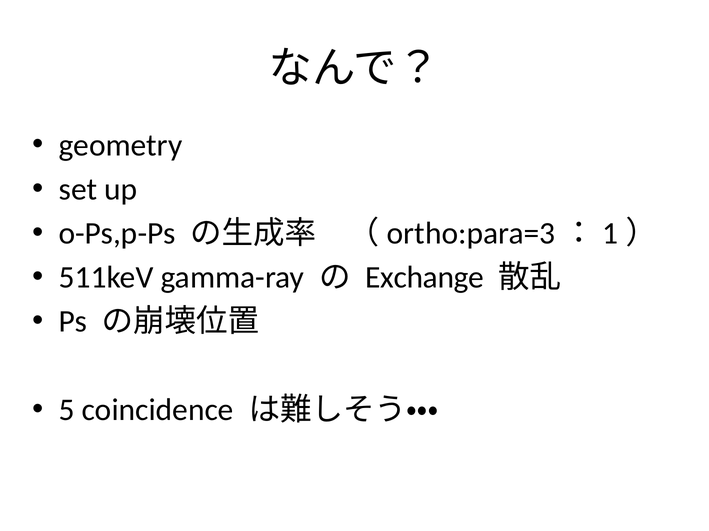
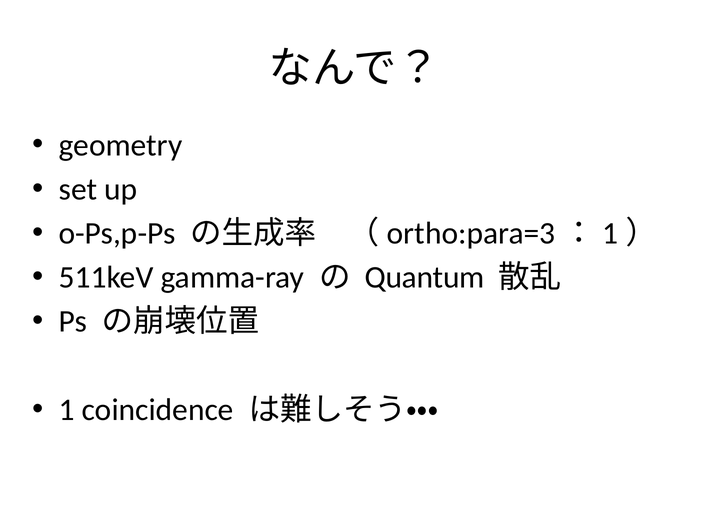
Exchange: Exchange -> Quantum (425, 278)
5: 5 -> 1 (67, 410)
